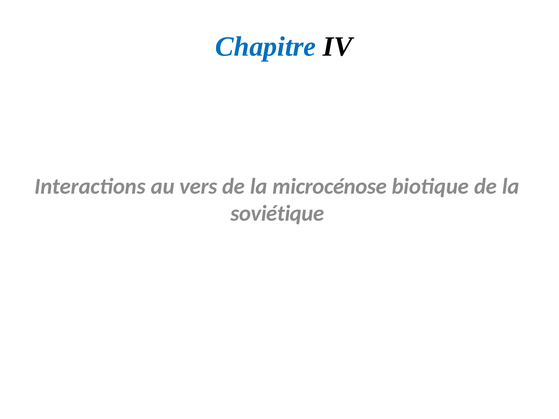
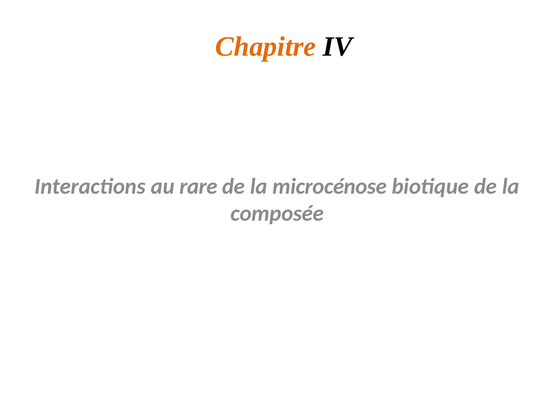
Chapitre colour: blue -> orange (266, 46)
vers: vers -> rare (198, 186)
soviétique: soviétique -> composée (277, 213)
